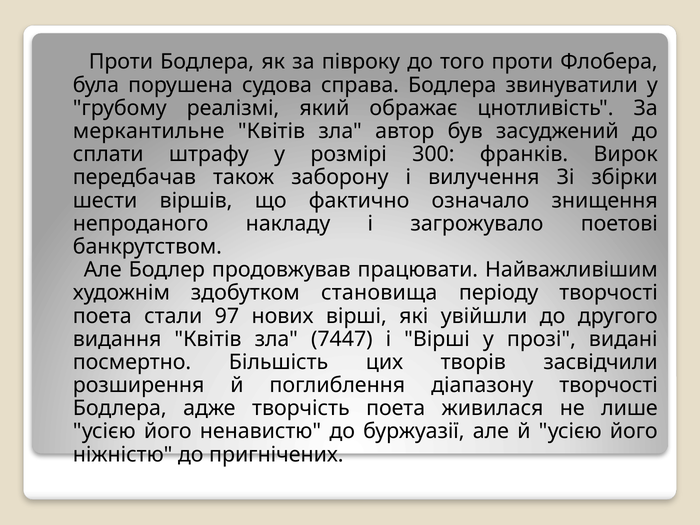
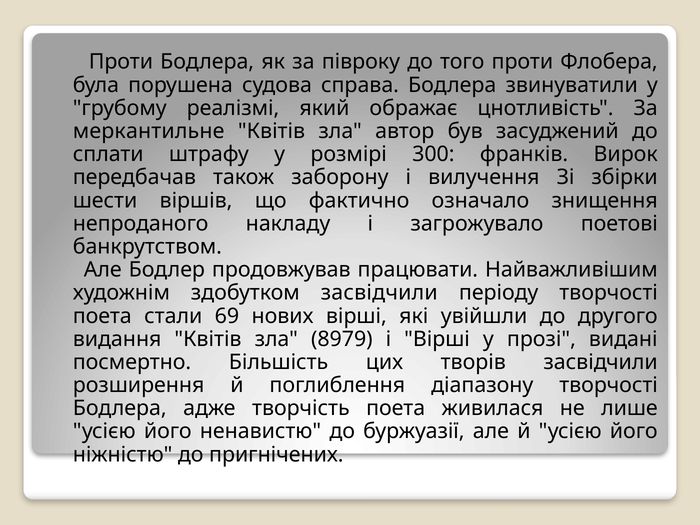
здобутком становища: становища -> засвідчили (379, 293)
97: 97 -> 69 (227, 316)
7447: 7447 -> 8979 (342, 339)
